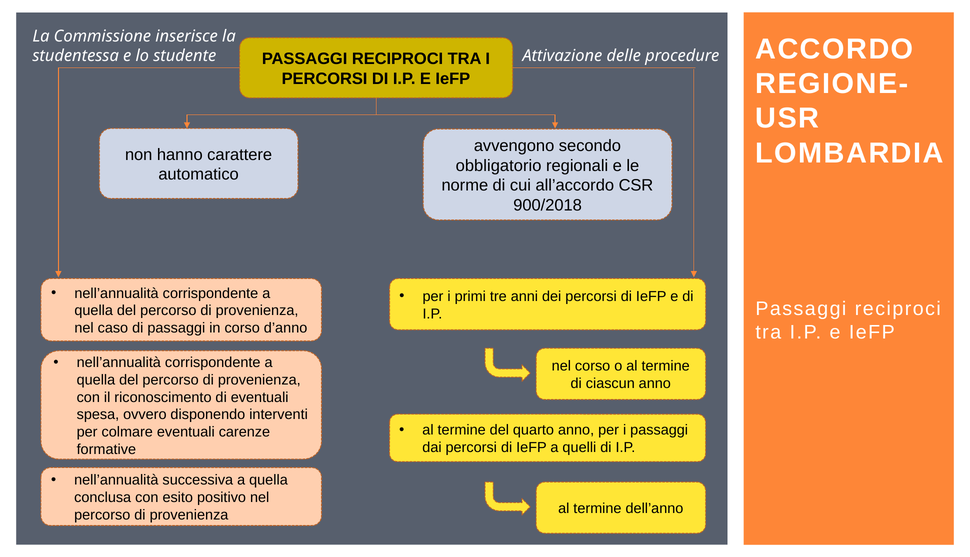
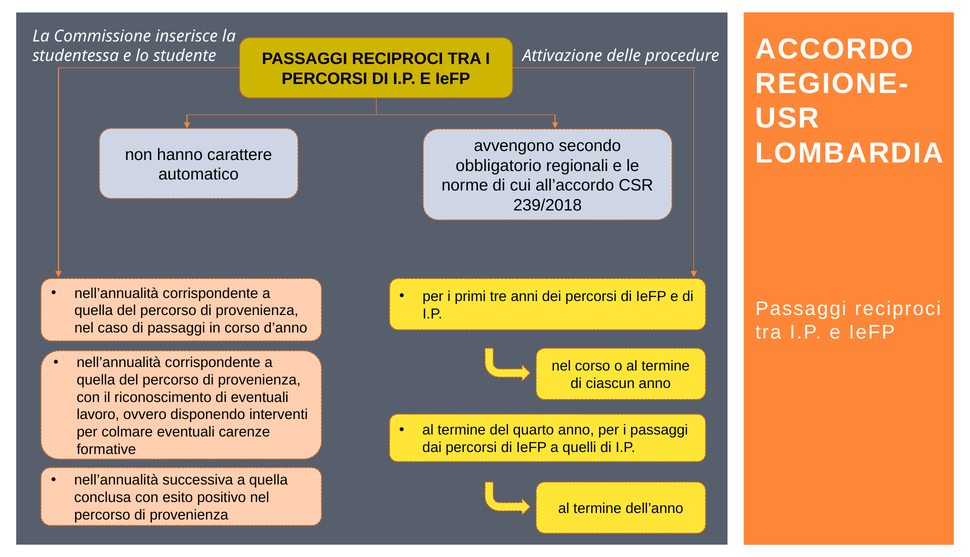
900/2018: 900/2018 -> 239/2018 (548, 205)
spesa: spesa -> lavoro (98, 414)
